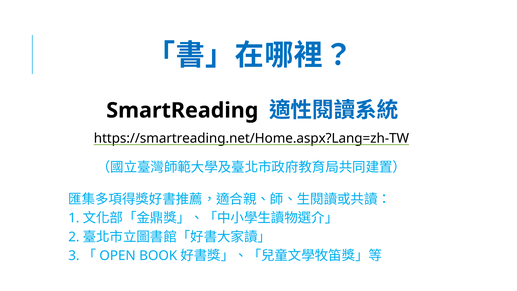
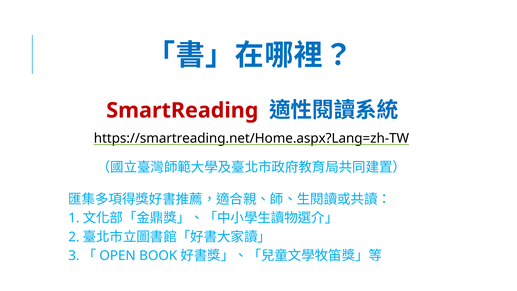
SmartReading colour: black -> red (182, 110)
